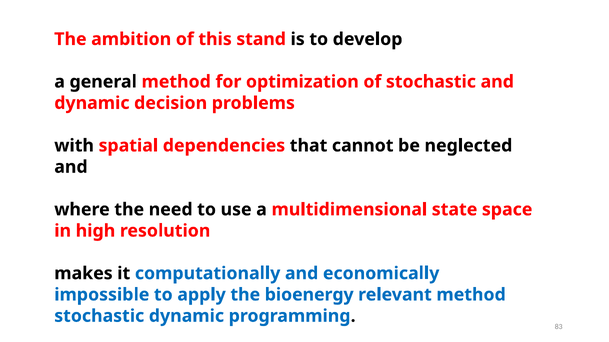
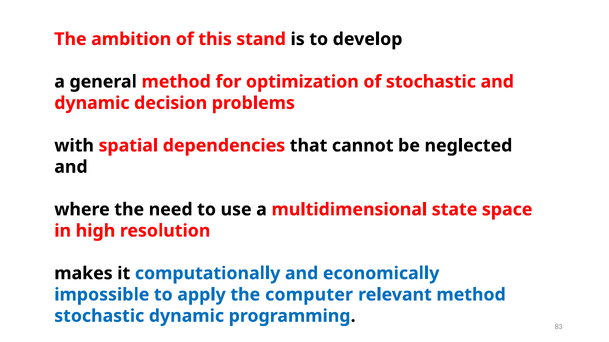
bioenergy: bioenergy -> computer (309, 295)
